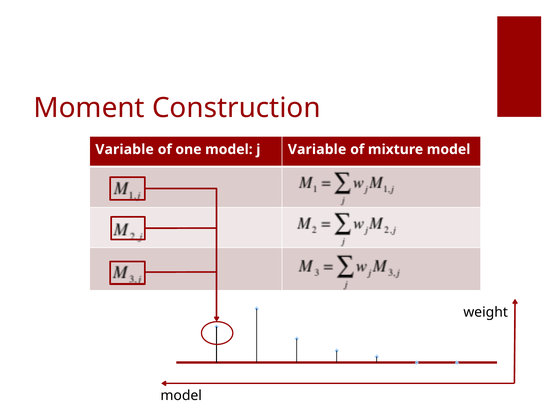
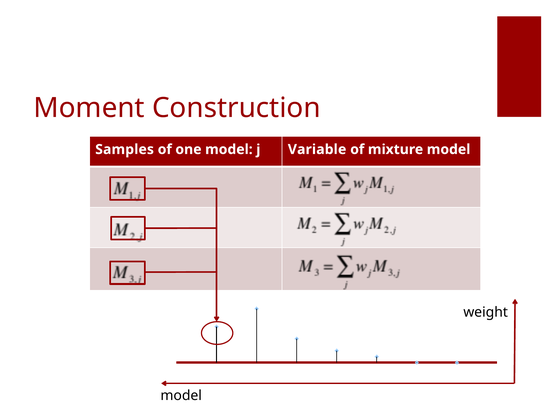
Variable: Variable -> Samples (125, 149)
